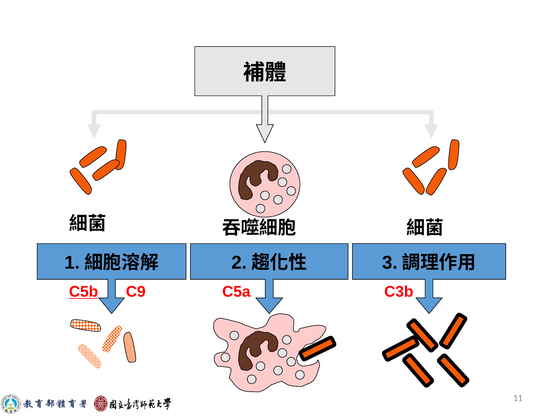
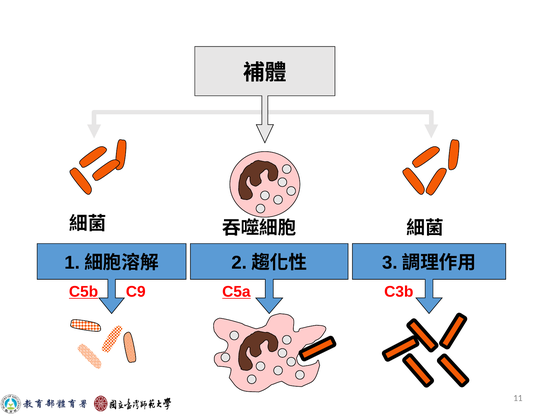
C5a underline: none -> present (236, 292)
